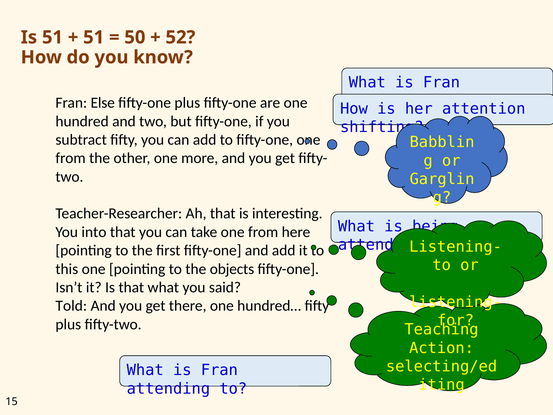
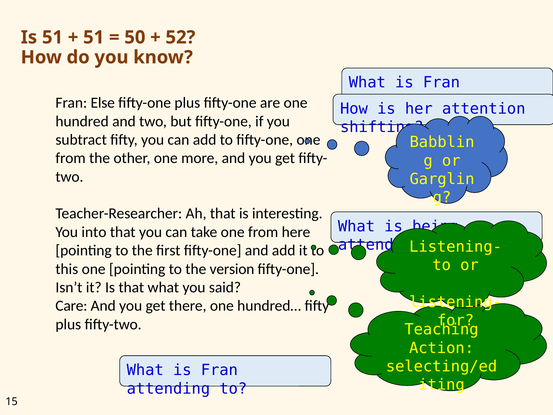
objects: objects -> version (232, 269)
Told: Told -> Care (71, 306)
